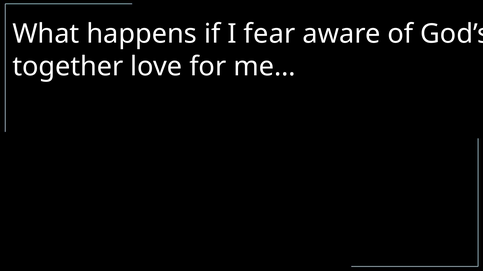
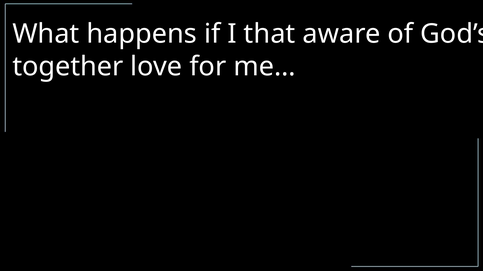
fear: fear -> that (270, 34)
